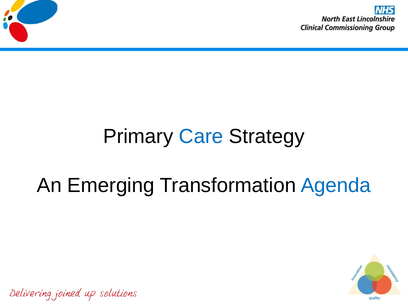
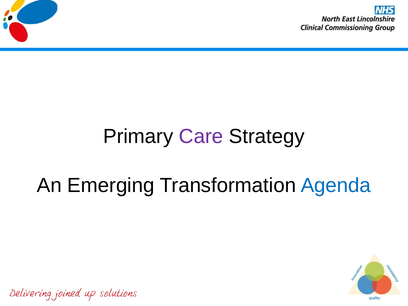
Care colour: blue -> purple (201, 136)
